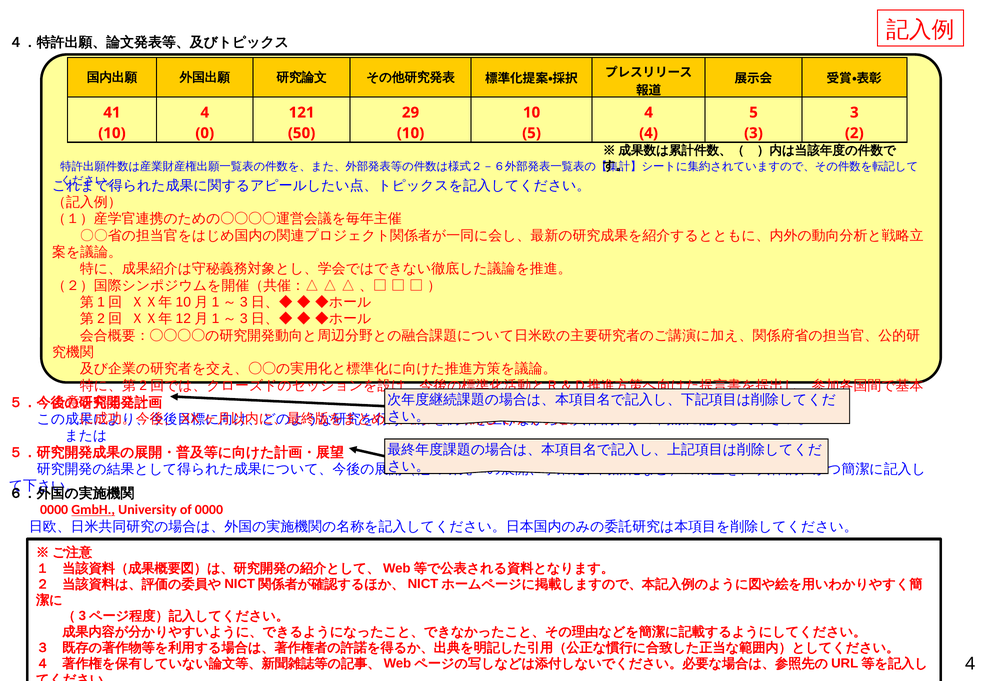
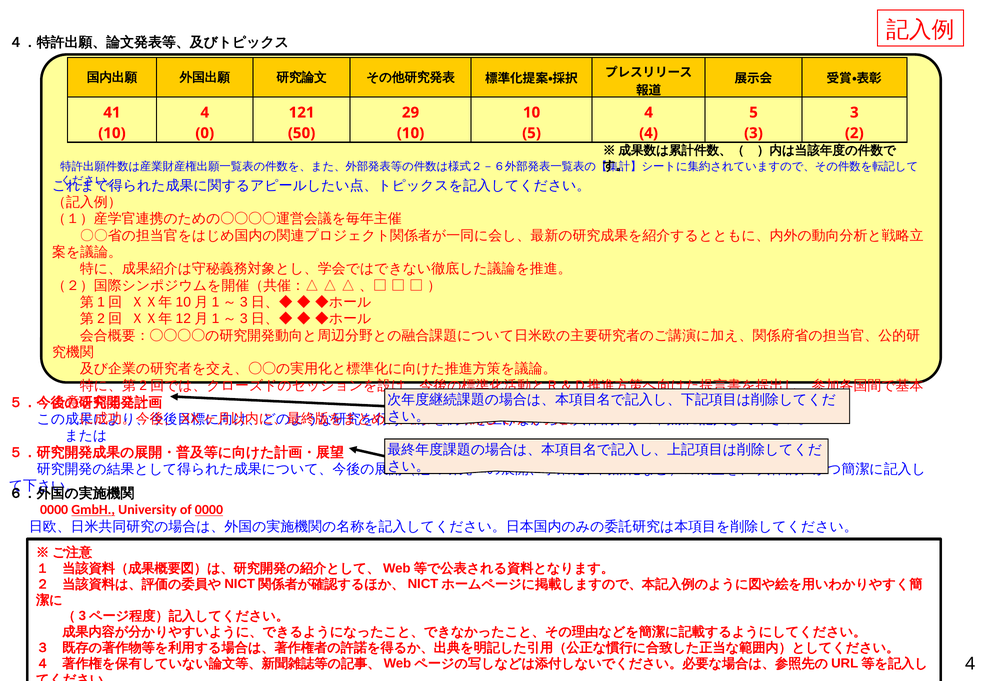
0000 underline: none -> present (209, 510)
